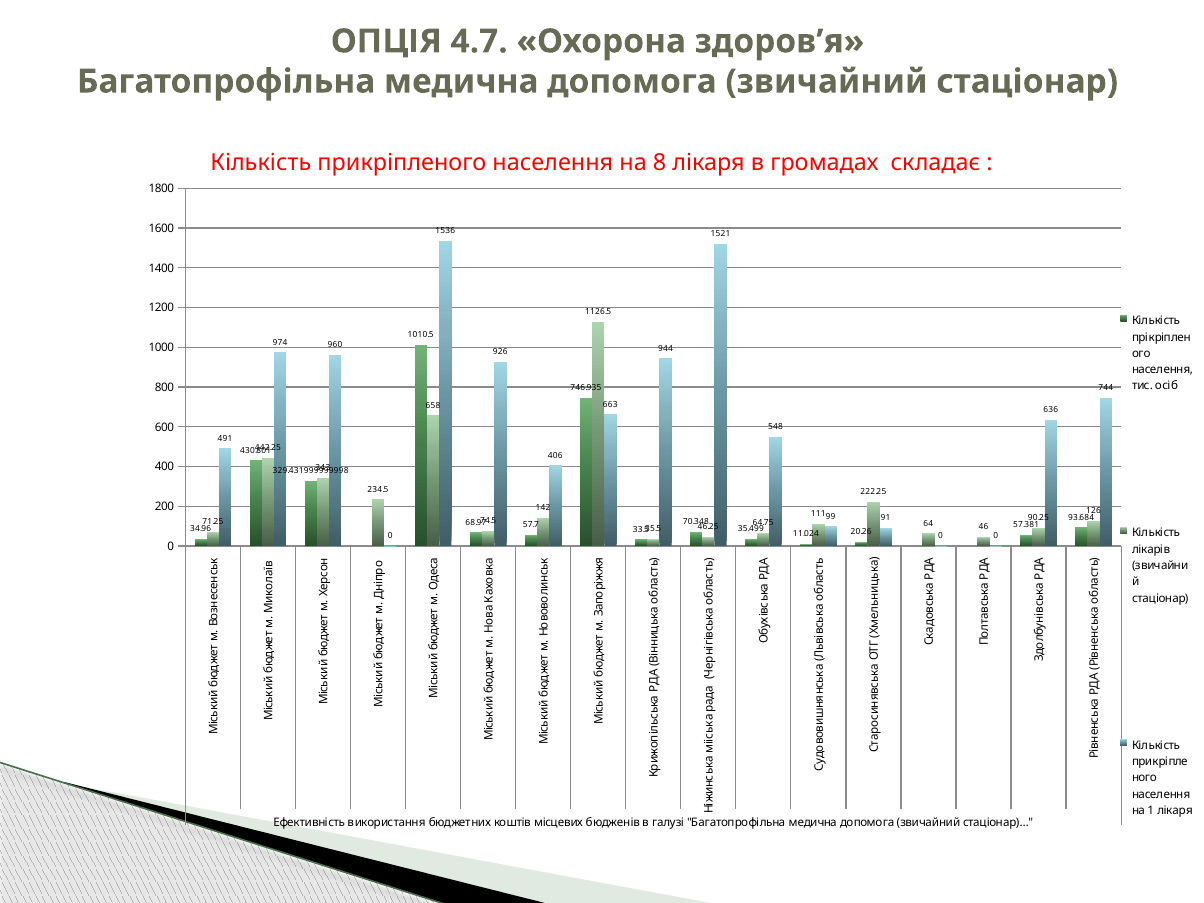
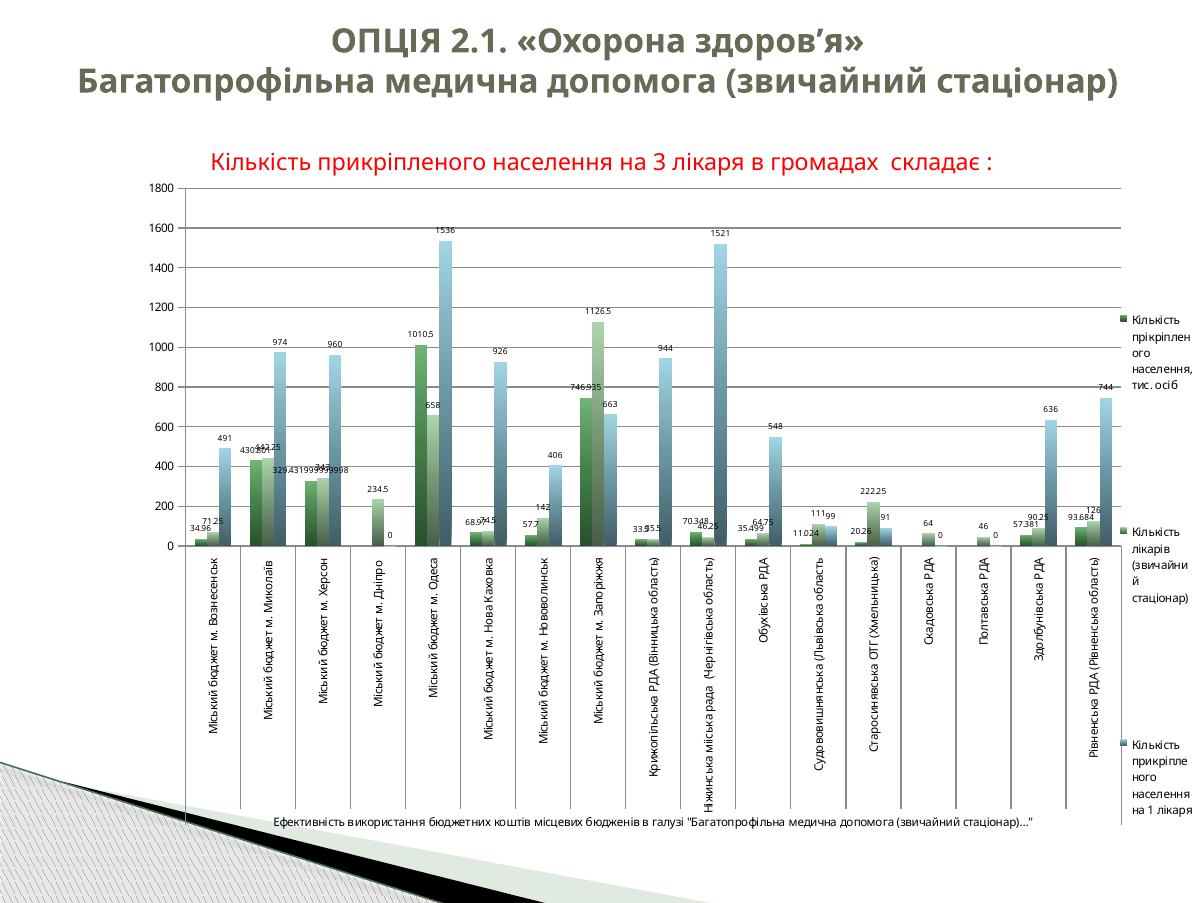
4.7: 4.7 -> 2.1 (479, 41)
8: 8 -> 3 (660, 163)
